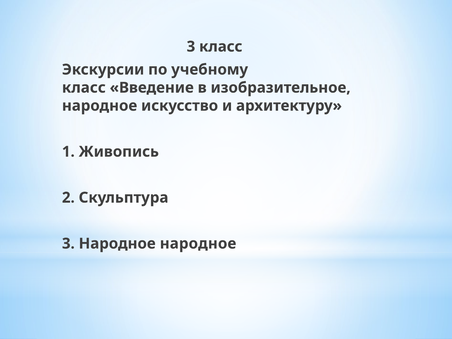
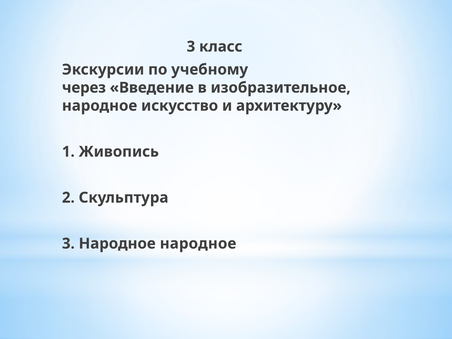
класс: класс -> через (84, 88)
